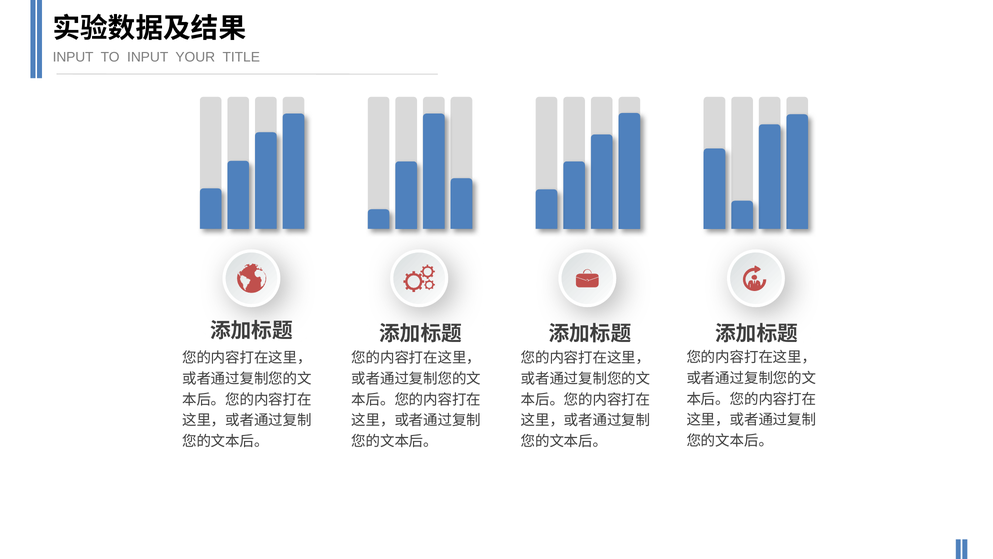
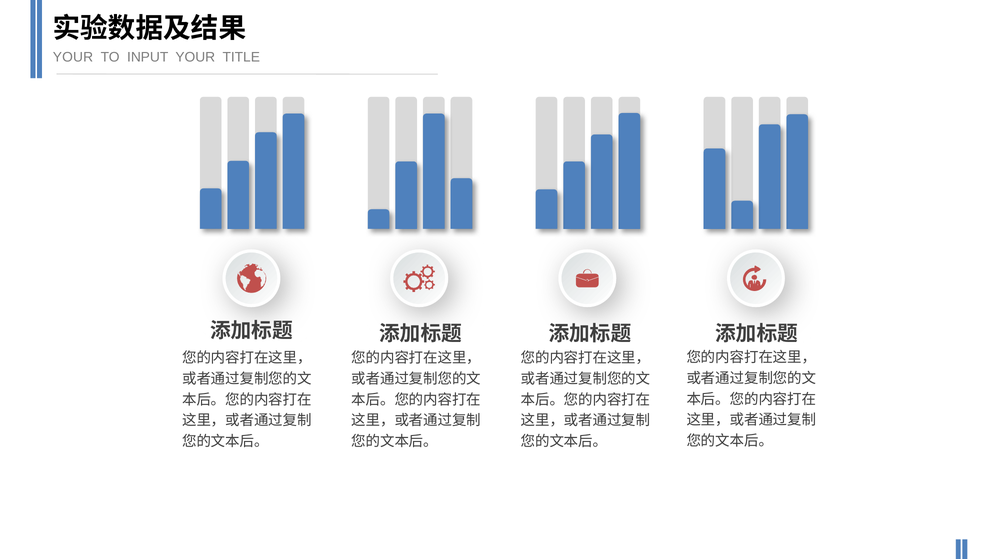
INPUT: INPUT -> YOUR (73, 57)
